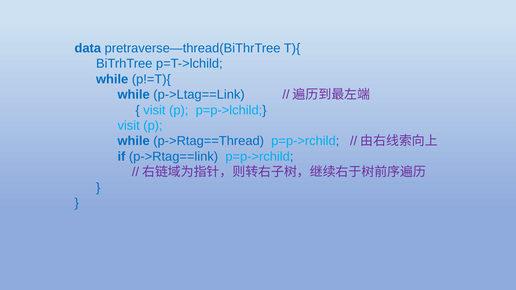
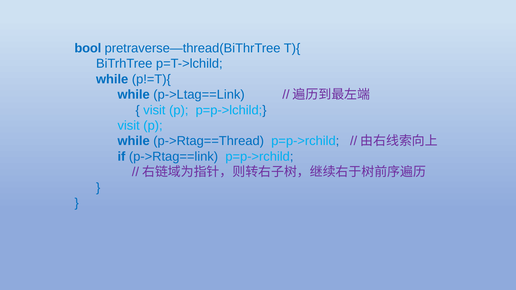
data: data -> bool (88, 48)
